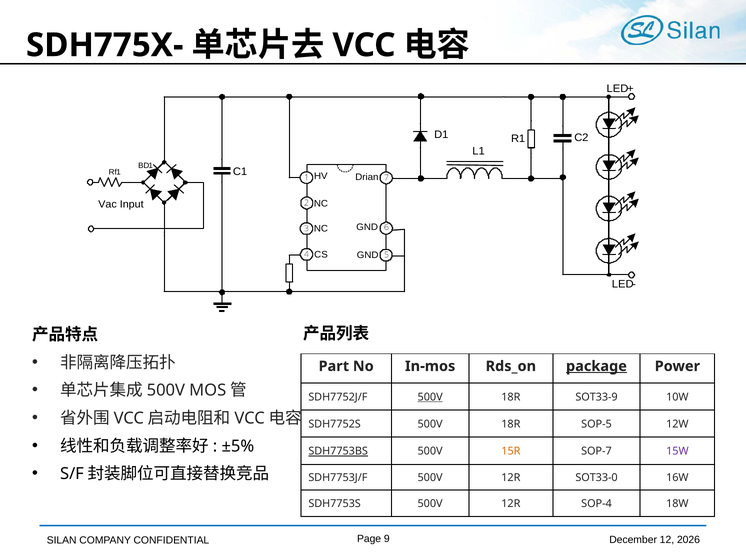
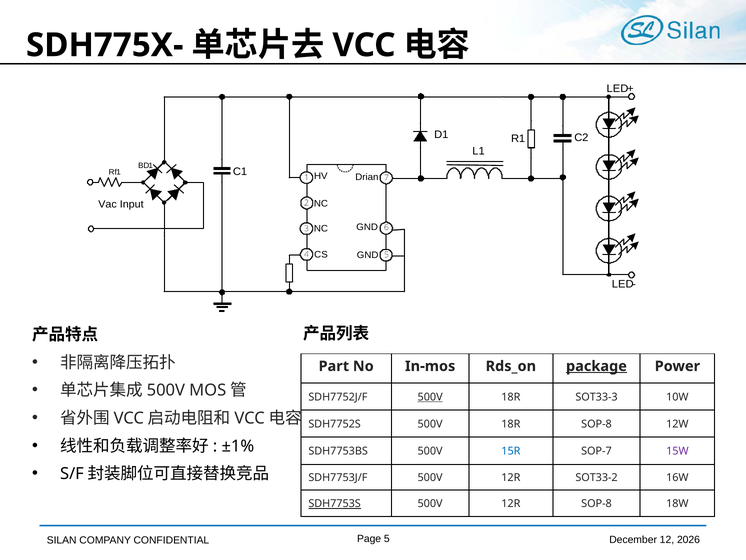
SOT33-9: SOT33-9 -> SOT33-3 (597, 397)
18R SOP-5: SOP-5 -> SOP-8 (597, 424)
±5%: ±5% -> ±1% (238, 446)
SDH7753BS underline: present -> none (338, 451)
15R colour: orange -> blue (511, 451)
SOT33-0: SOT33-0 -> SOT33-2 (597, 477)
SDH7753S underline: none -> present (335, 503)
12R SOP-4: SOP-4 -> SOP-8 (597, 503)
Page 9: 9 -> 5 (387, 539)
